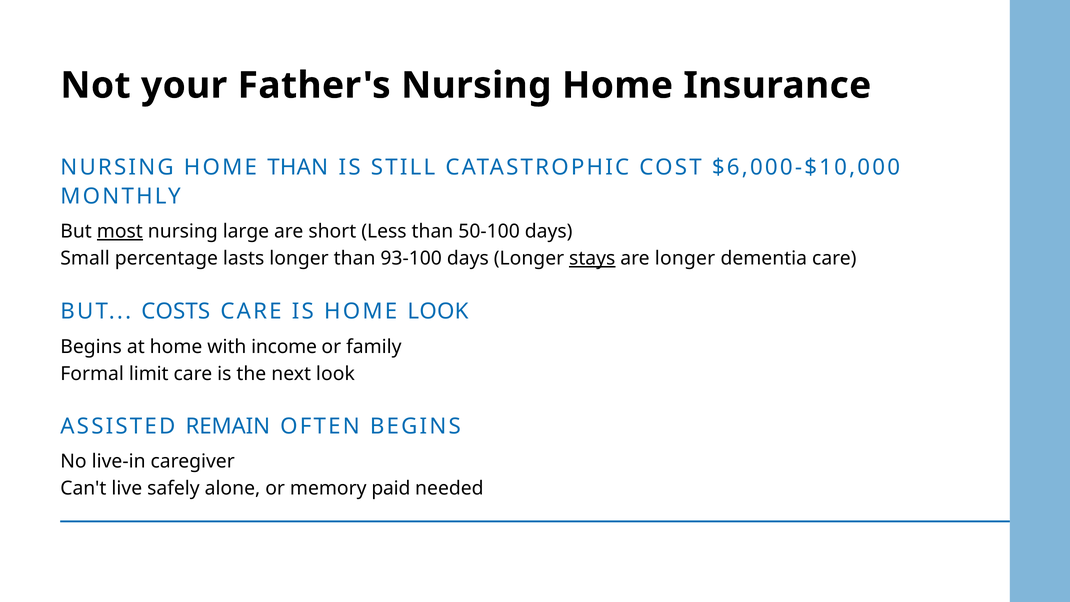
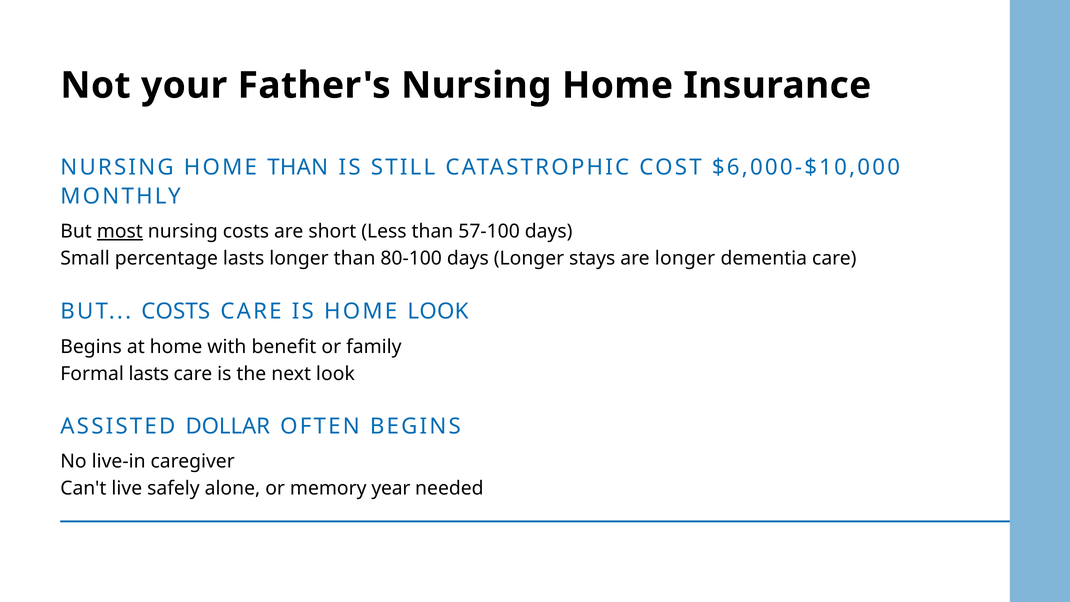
nursing large: large -> costs (246, 231)
50-100: 50-100 -> 57-100 (489, 231)
93-100: 93-100 -> 80-100 (411, 258)
stays underline: present -> none (592, 258)
income: income -> benefit (284, 347)
Formal limit: limit -> lasts (149, 374)
REMAIN: REMAIN -> DOLLAR (228, 426)
paid: paid -> year (391, 488)
